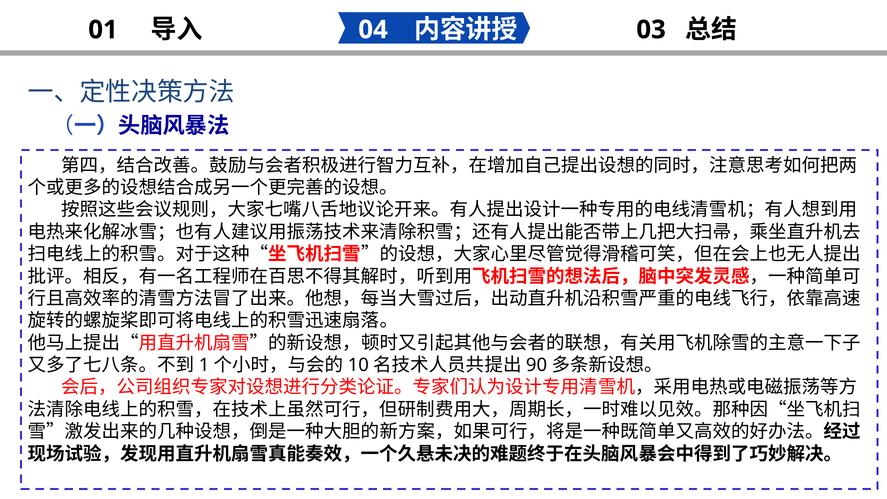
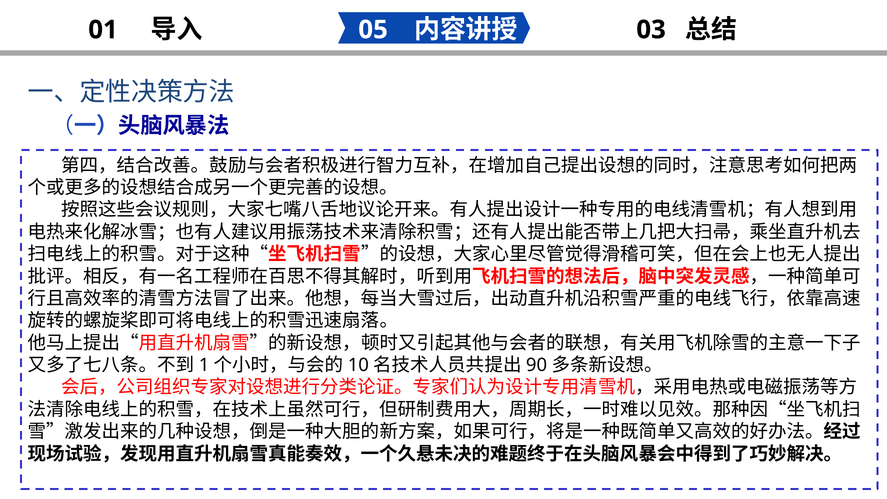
04: 04 -> 05 (373, 30)
